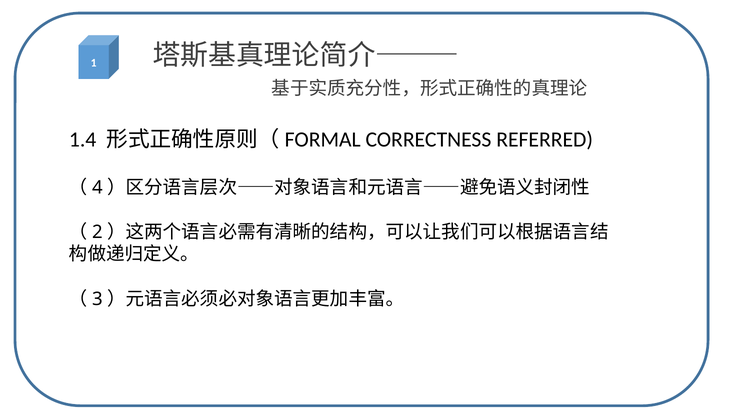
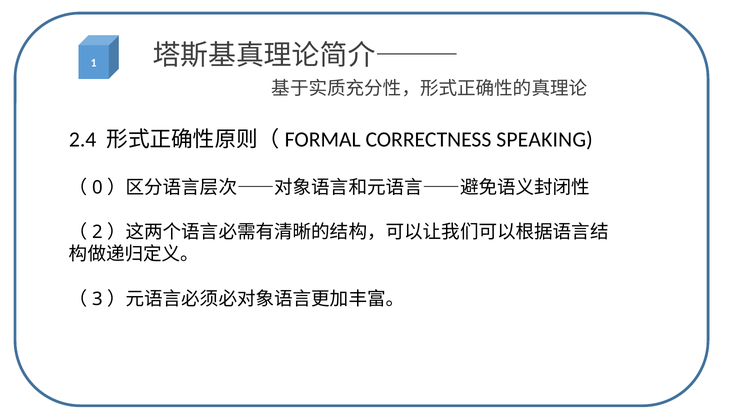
1.4: 1.4 -> 2.4 (83, 140)
REFERRED: REFERRED -> SPEAKING (545, 140)
4: 4 -> 0 (97, 187)
